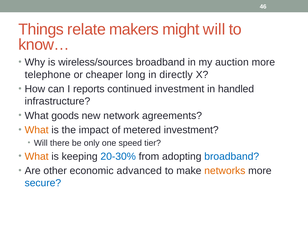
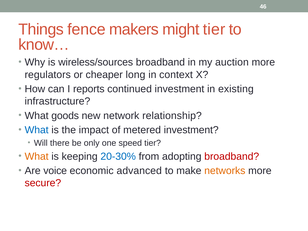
relate: relate -> fence (87, 29)
might will: will -> tier (214, 29)
telephone: telephone -> regulators (48, 75)
directly: directly -> context (176, 75)
handled: handled -> existing (236, 89)
agreements: agreements -> relationship (172, 116)
What colour: orange -> blue (37, 130)
broadband colour: blue -> red (232, 156)
other: other -> voice (55, 171)
secure colour: blue -> red (43, 183)
